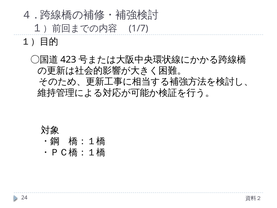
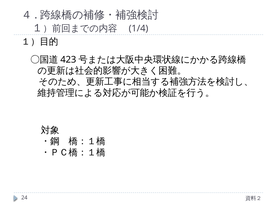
1/7: 1/7 -> 1/4 (138, 28)
